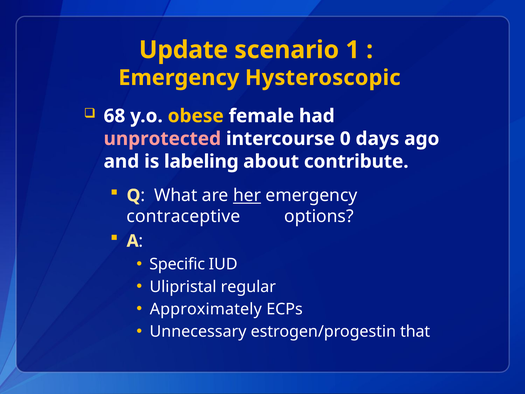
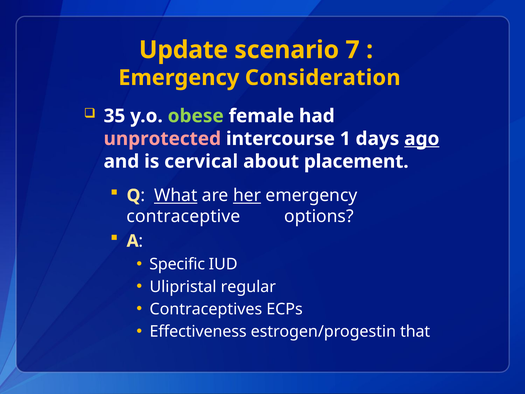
1: 1 -> 7 (353, 50)
Hysteroscopic: Hysteroscopic -> Consideration (323, 78)
68: 68 -> 35 (114, 116)
obese colour: yellow -> light green (196, 116)
0: 0 -> 1 (345, 139)
ago underline: none -> present (422, 139)
labeling: labeling -> cervical (201, 161)
contribute: contribute -> placement (356, 161)
What underline: none -> present (176, 195)
Approximately: Approximately -> Contraceptives (206, 309)
Unnecessary: Unnecessary -> Effectiveness (198, 331)
